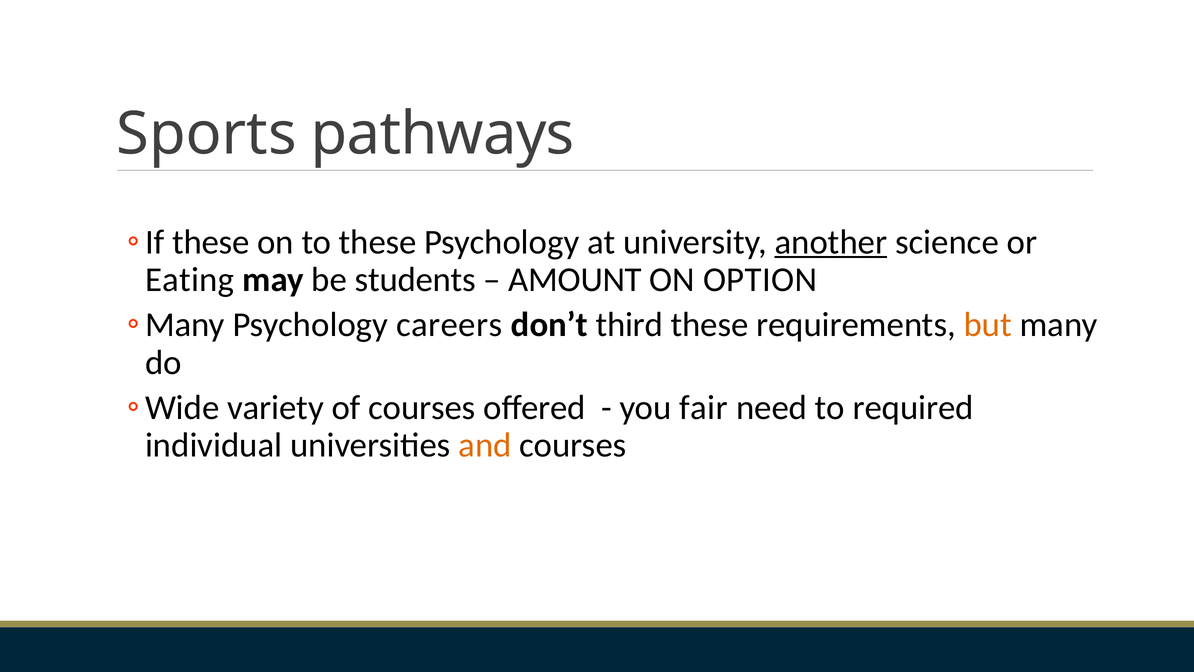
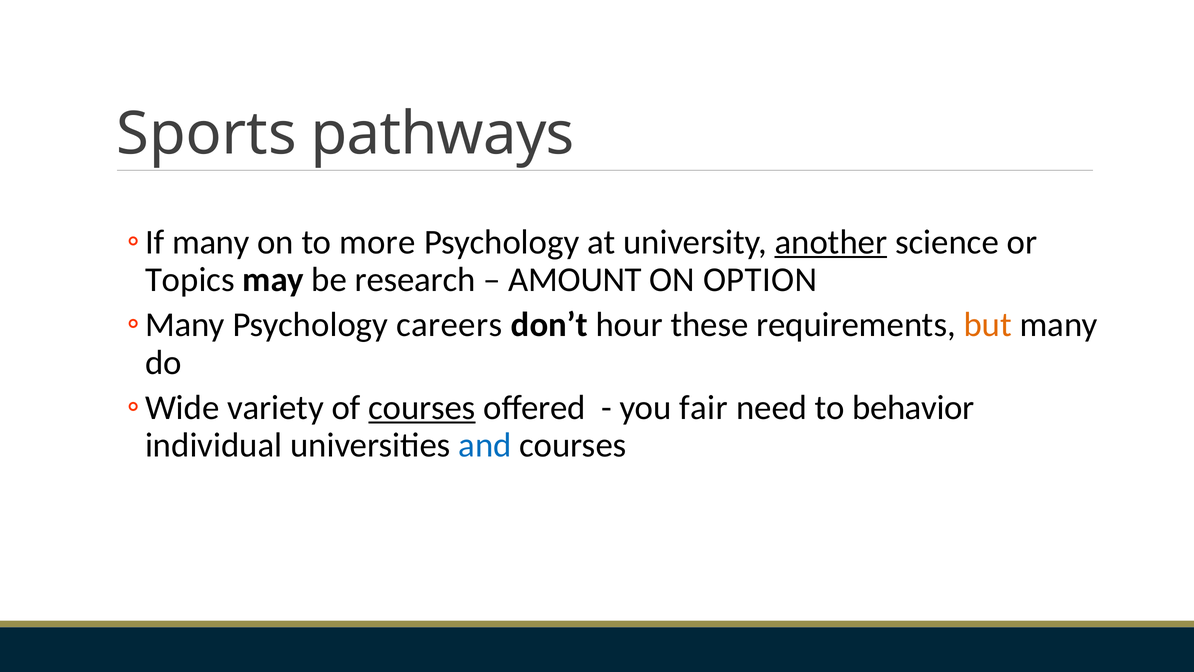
these: these -> many (211, 242)
to these: these -> more (377, 242)
Eating: Eating -> Topics (190, 280)
students: students -> research (415, 280)
third: third -> hour (629, 325)
courses underline: none -> present (422, 407)
required: required -> behavior (913, 407)
and colour: orange -> blue (485, 445)
